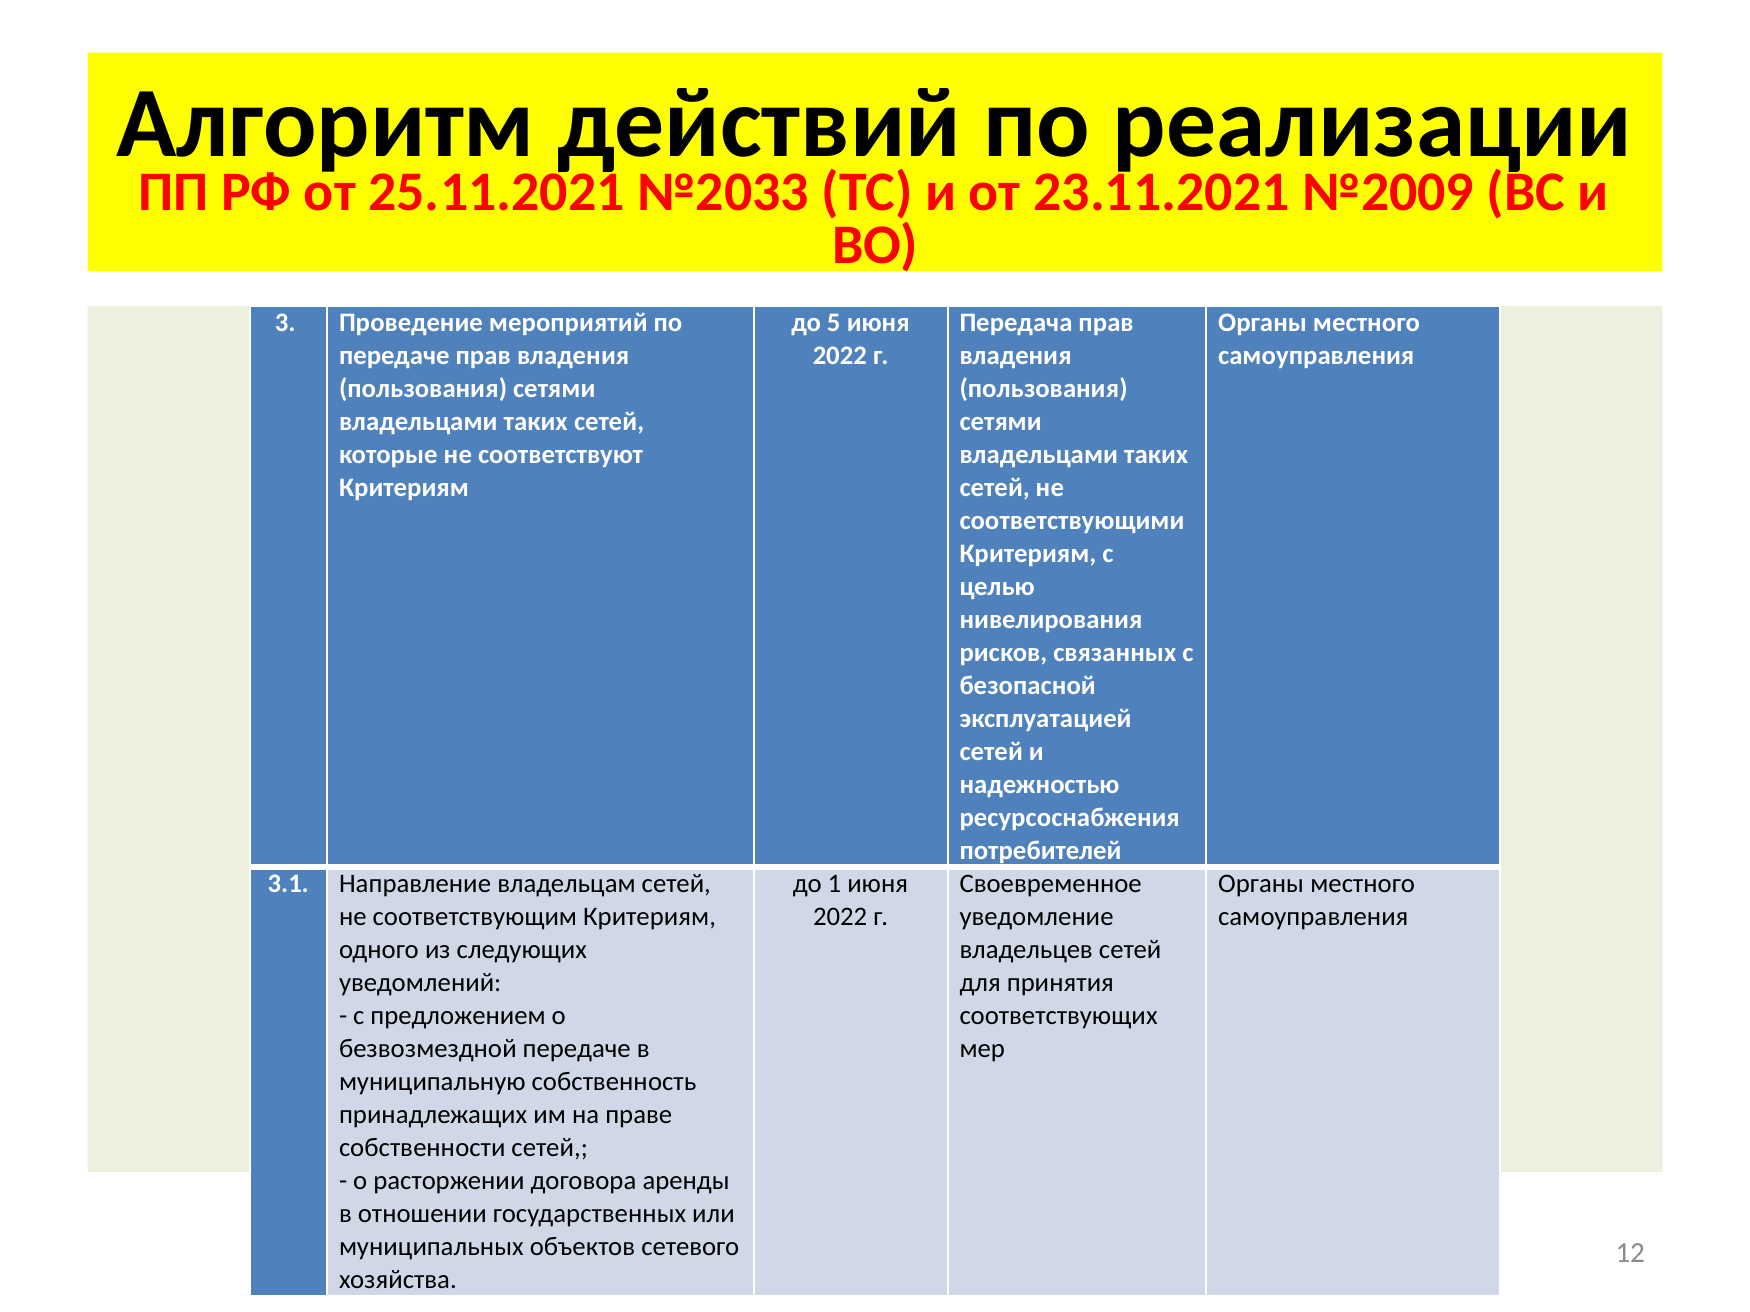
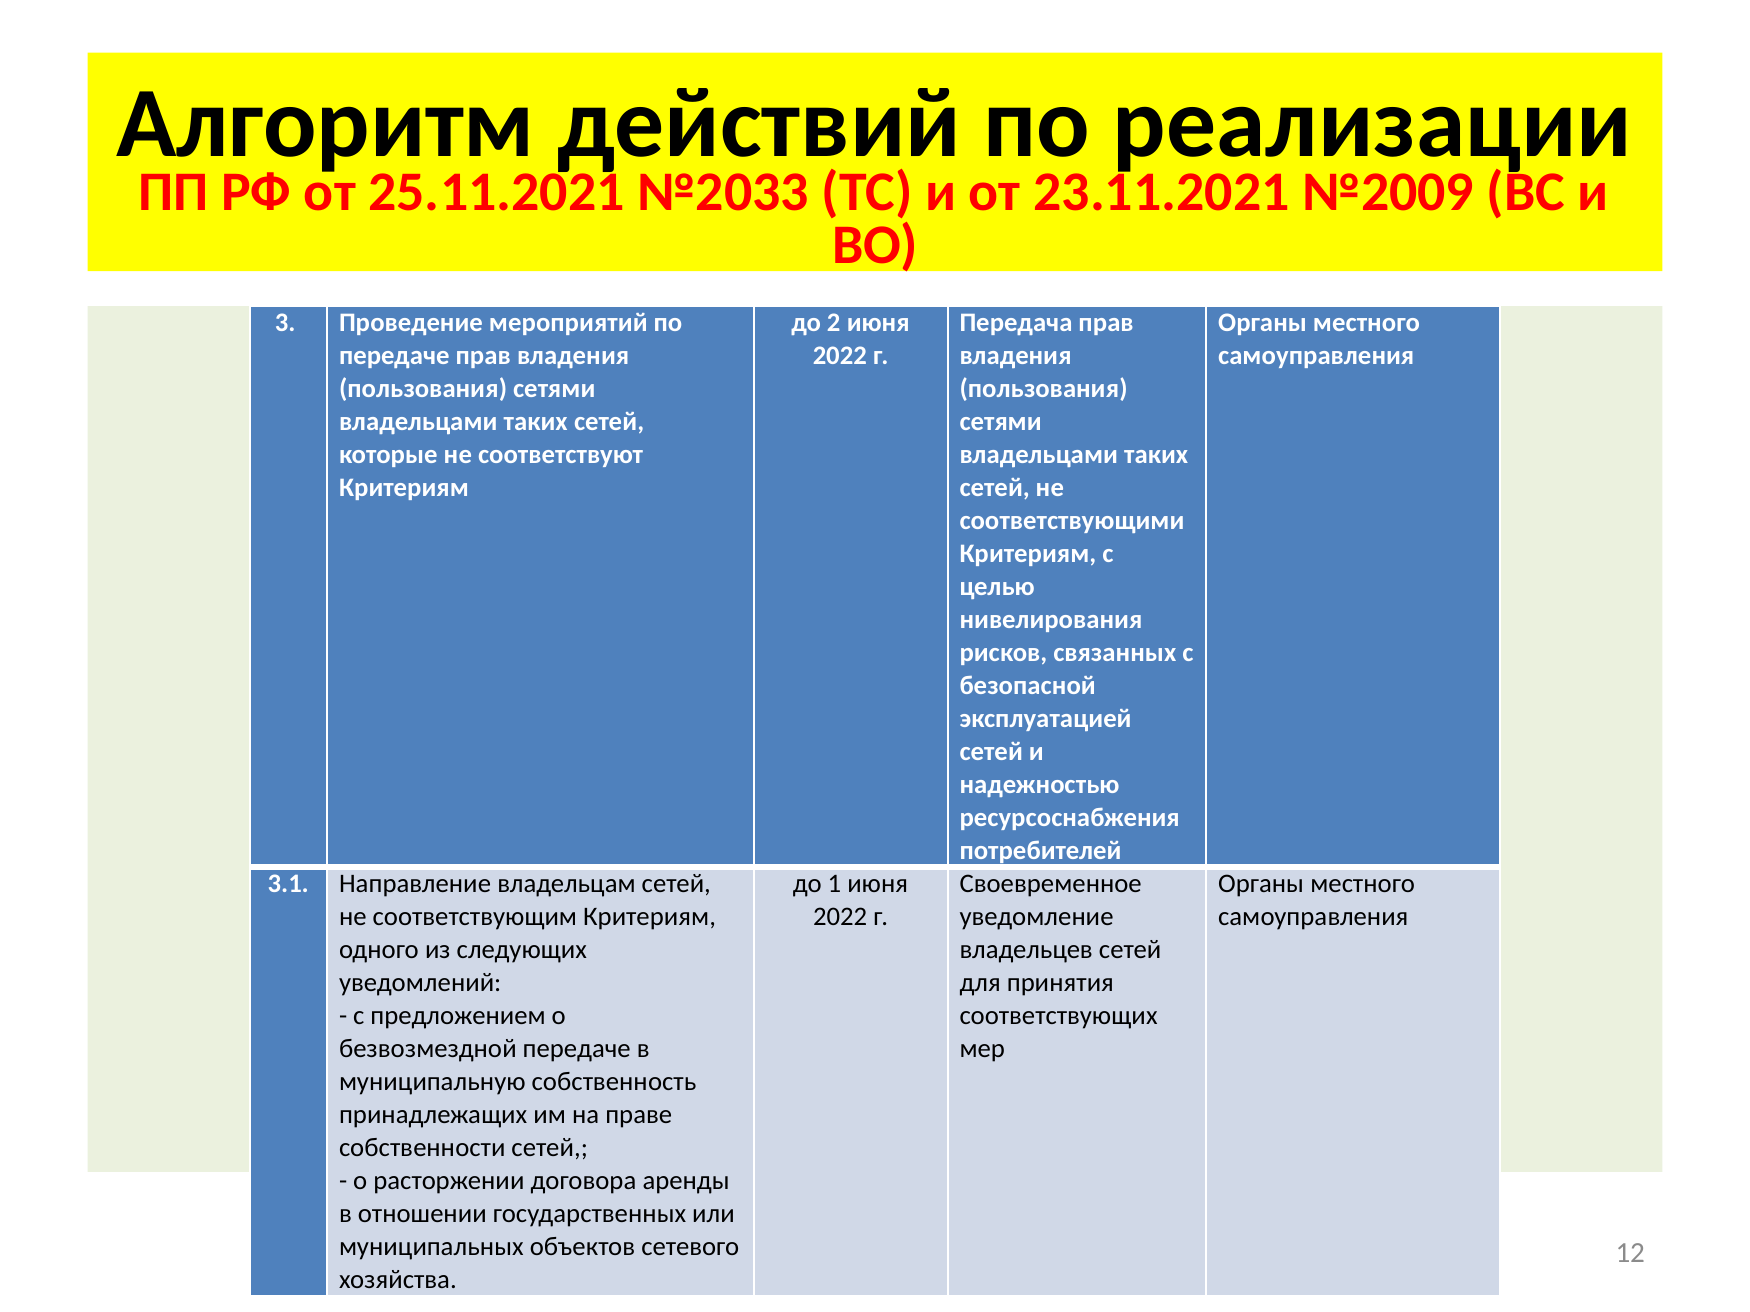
5: 5 -> 2 (834, 323)
